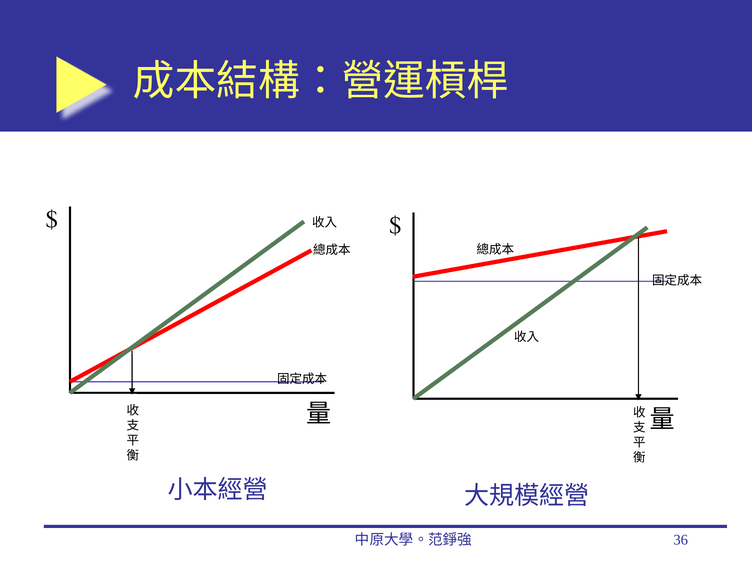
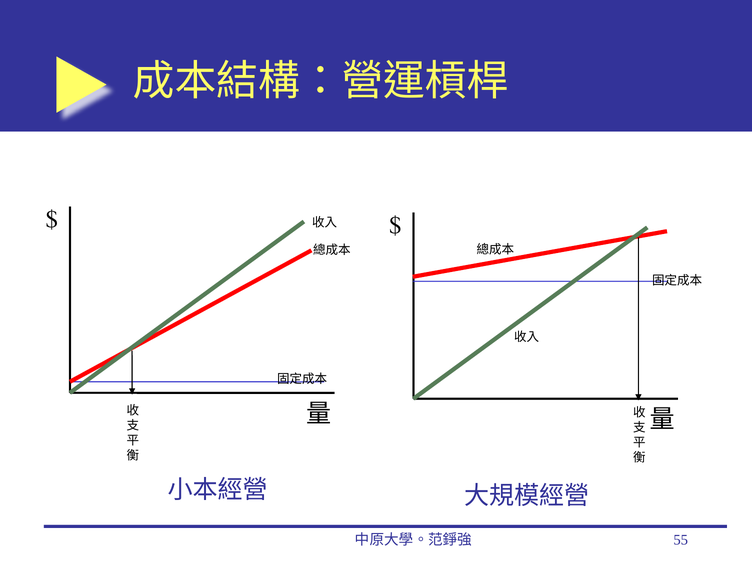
36: 36 -> 55 (681, 540)
